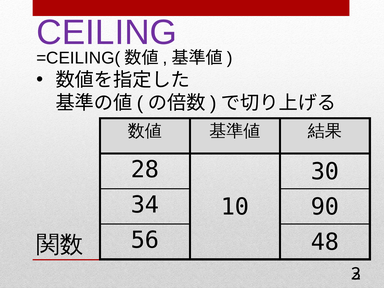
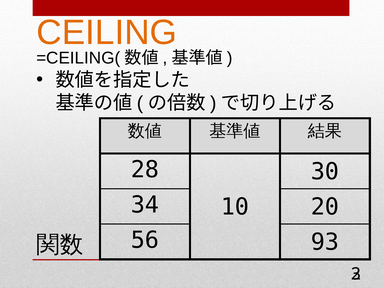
CEILING colour: purple -> orange (107, 33)
90: 90 -> 20 (325, 207)
48: 48 -> 93 (325, 242)
